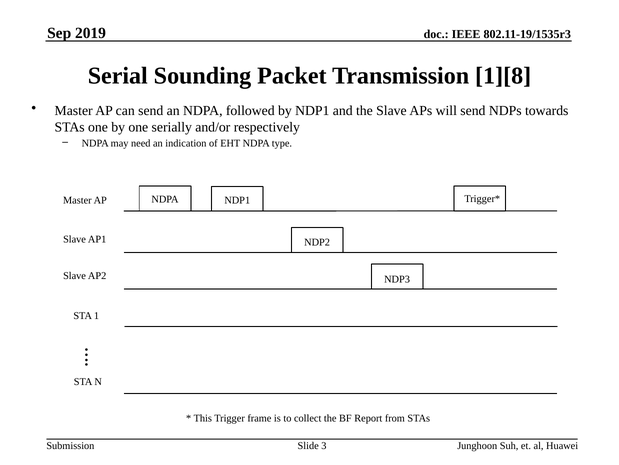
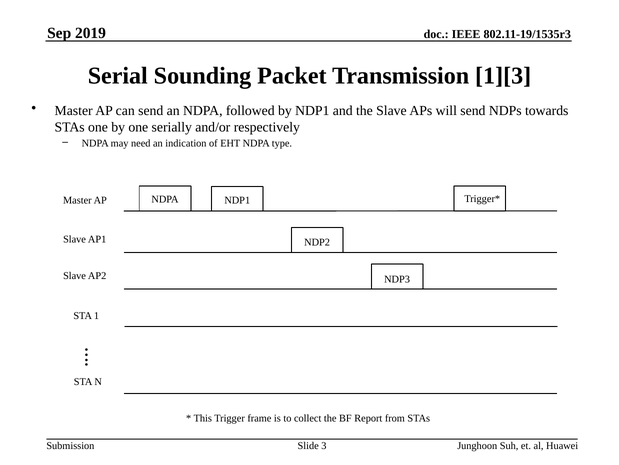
1][8: 1][8 -> 1][3 (503, 75)
